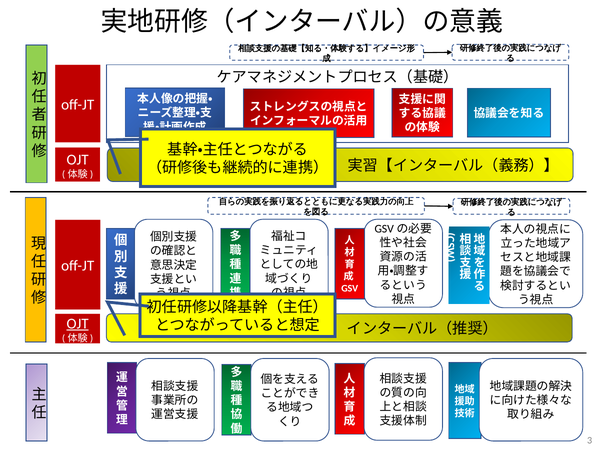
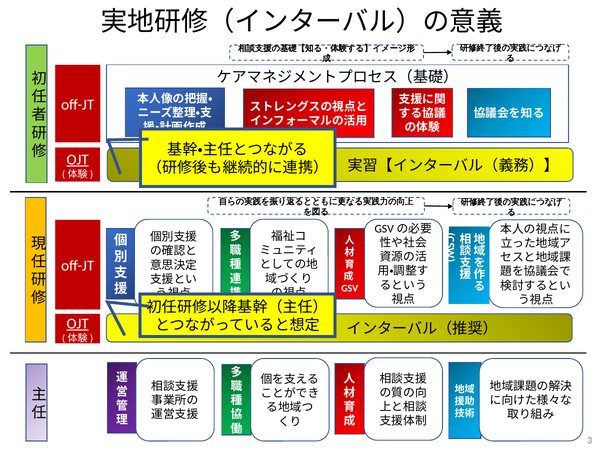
OJT underline: none -> present (78, 160)
